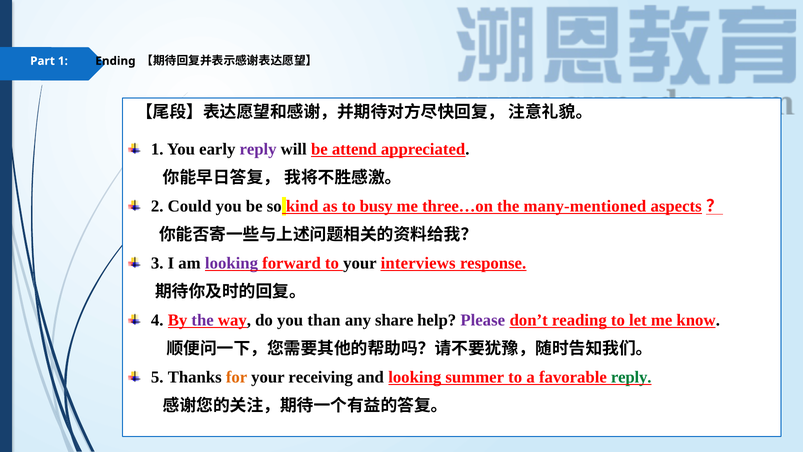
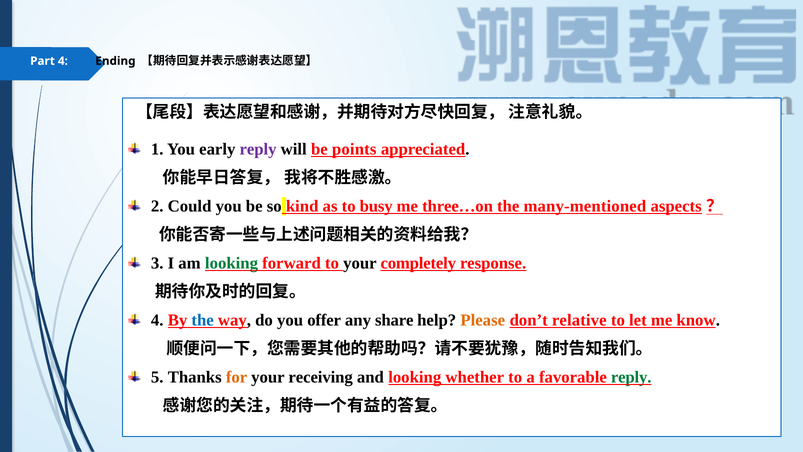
Part 1: 1 -> 4 (63, 61)
attend: attend -> points (354, 149)
looking colour: purple -> green (231, 263)
interviews: interviews -> completely (418, 263)
the colour: purple -> blue (203, 320)
than: than -> offer (324, 320)
Please colour: purple -> orange (483, 320)
reading: reading -> relative (579, 320)
summer: summer -> whether (475, 377)
